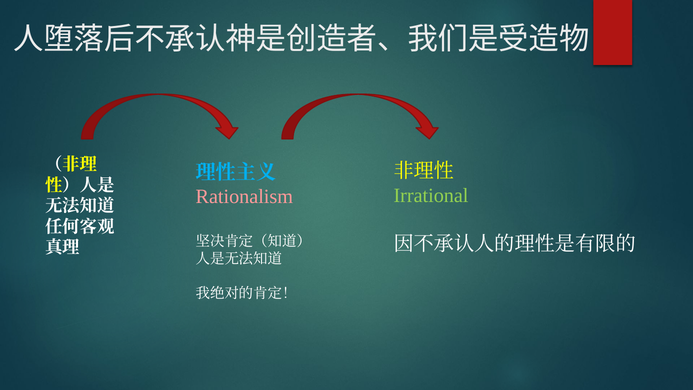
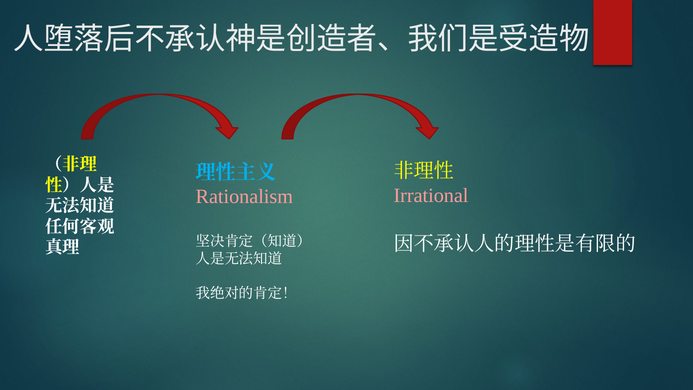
Irrational colour: light green -> pink (431, 195)
